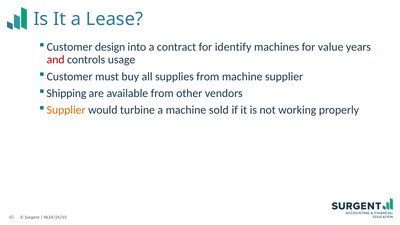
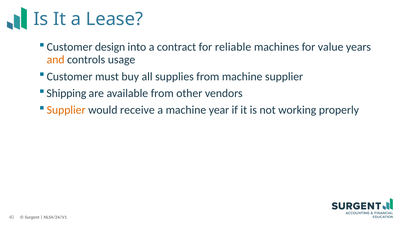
identify: identify -> reliable (233, 47)
and colour: red -> orange (56, 60)
turbine: turbine -> receive (137, 110)
sold: sold -> year (219, 110)
